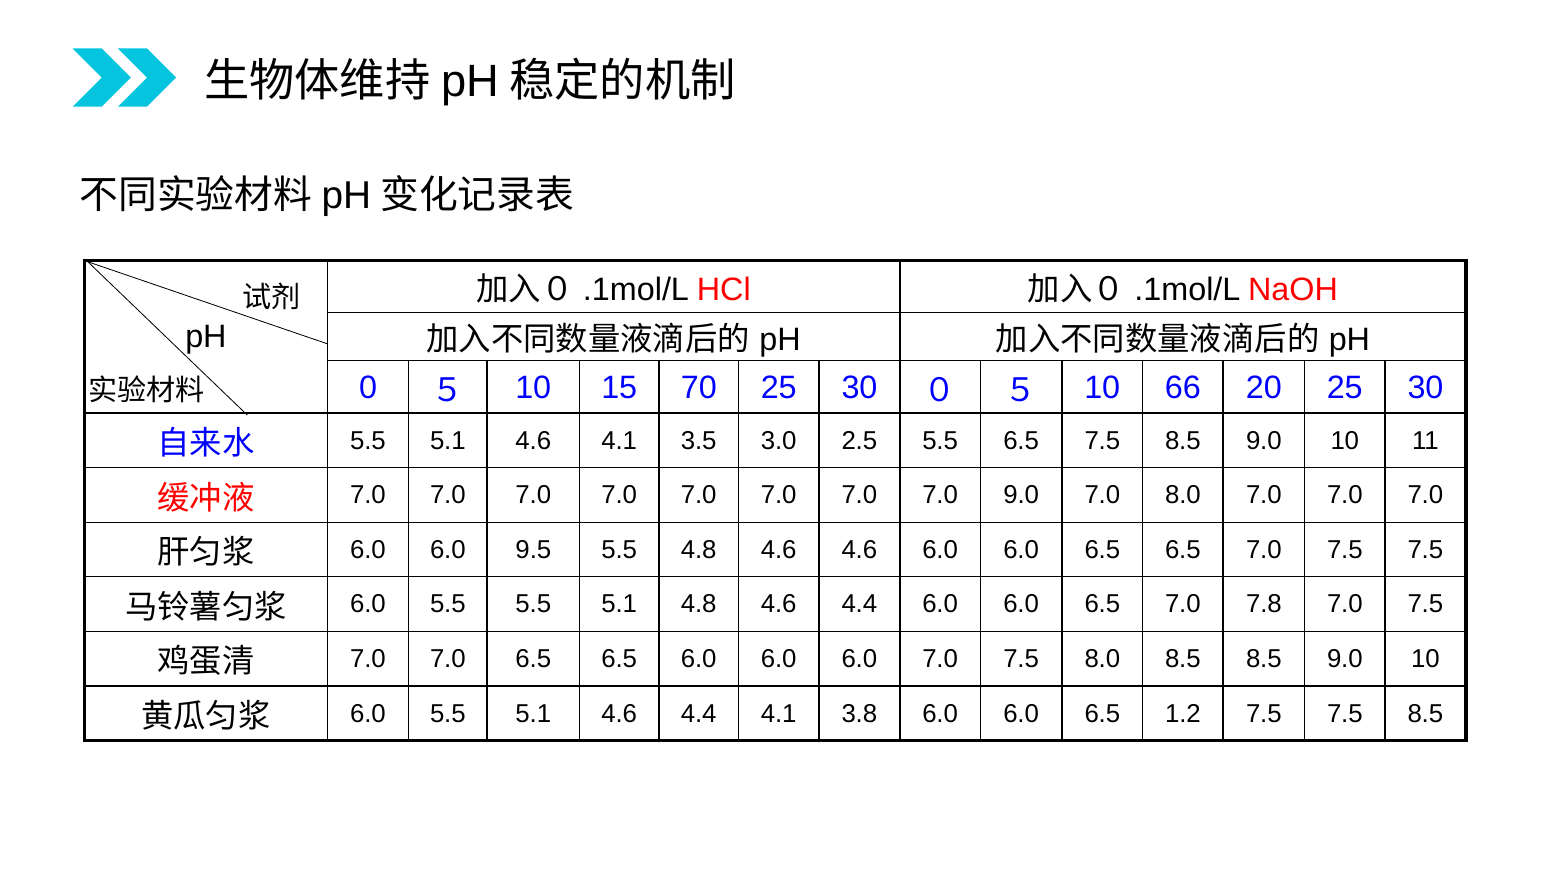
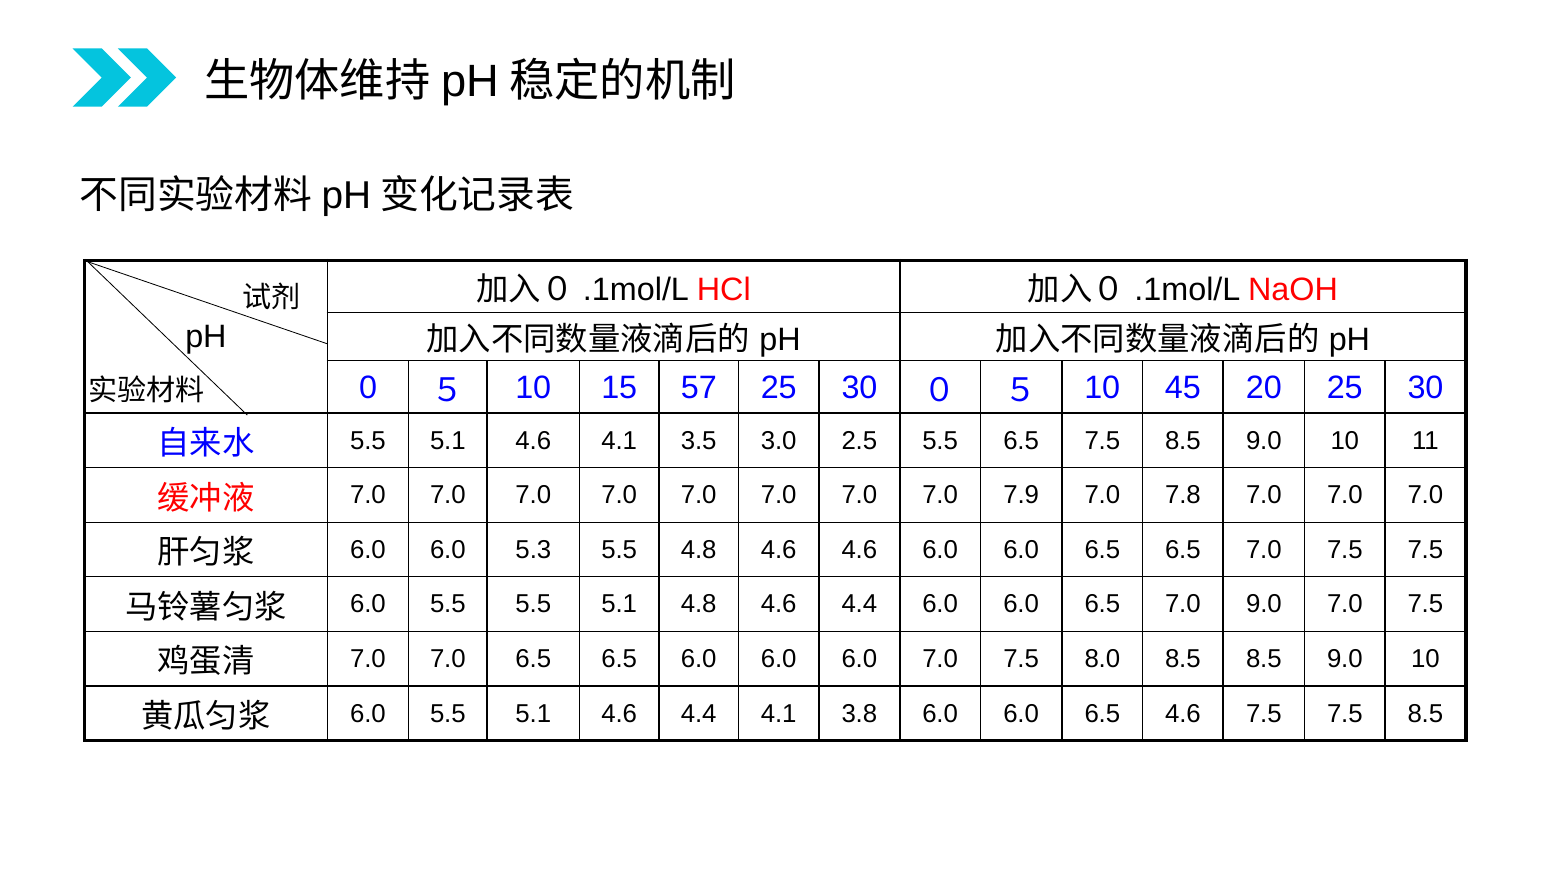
70: 70 -> 57 (699, 387)
66: 66 -> 45 (1183, 387)
7.0 9.0: 9.0 -> 7.9 (1021, 495)
7.0 8.0: 8.0 -> 7.8 (1183, 495)
9.5: 9.5 -> 5.3 (533, 550)
7.0 7.8: 7.8 -> 9.0 (1264, 604)
6.5 1.2: 1.2 -> 4.6 (1183, 713)
